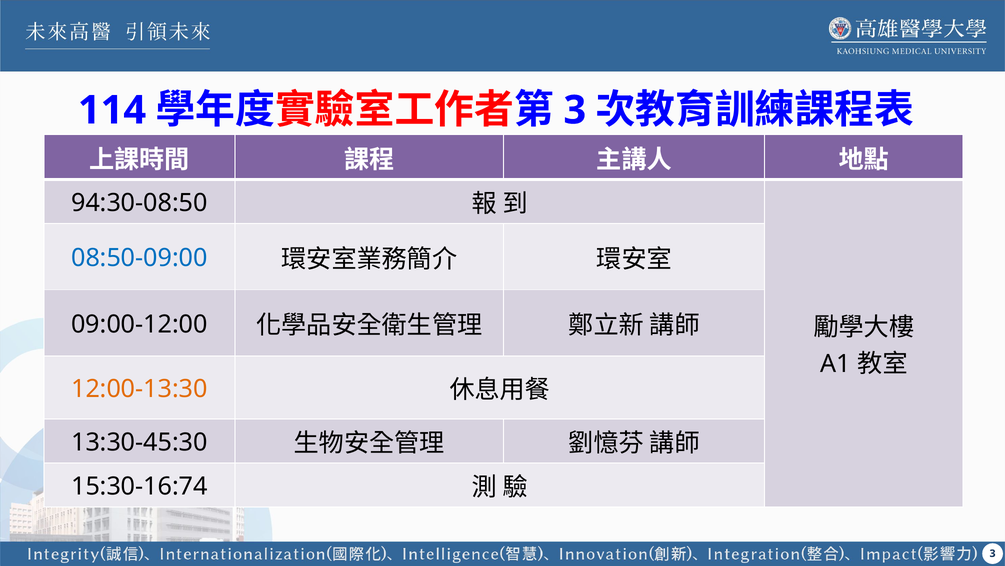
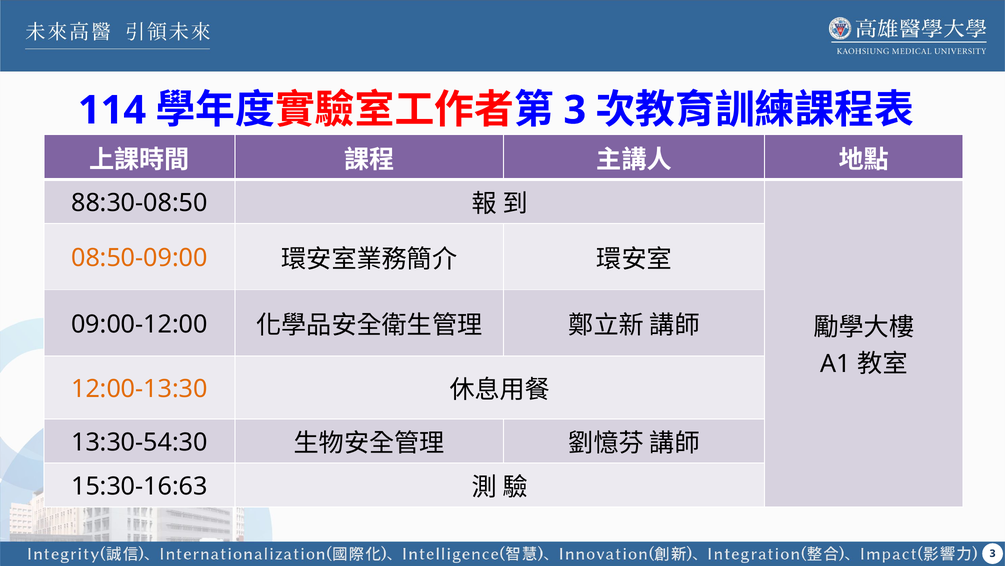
94:30-08:50: 94:30-08:50 -> 88:30-08:50 (139, 203)
08:50-09:00 colour: blue -> orange (139, 258)
13:30-45:30: 13:30-45:30 -> 13:30-54:30 (139, 442)
15:30-16:74: 15:30-16:74 -> 15:30-16:63 (139, 486)
